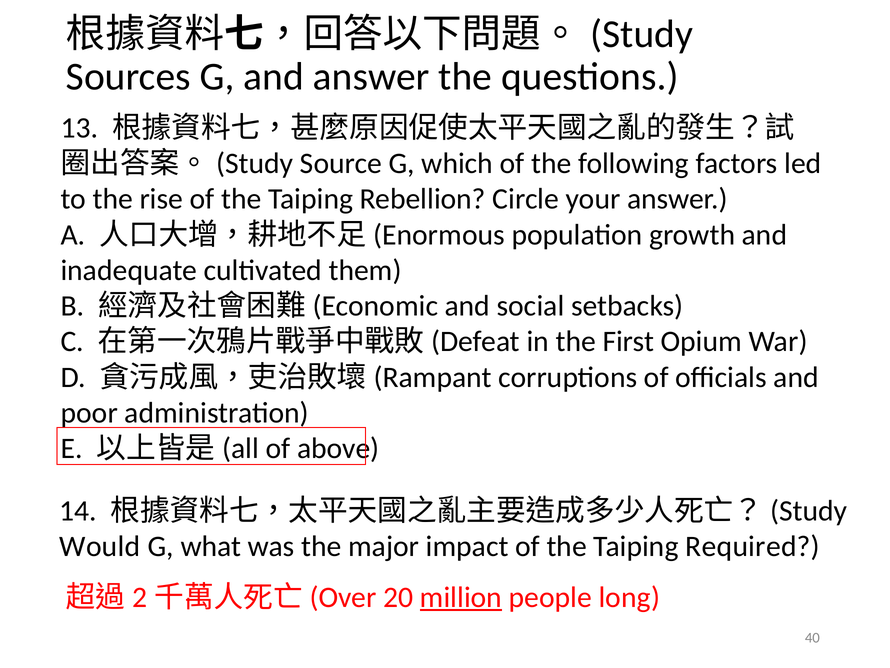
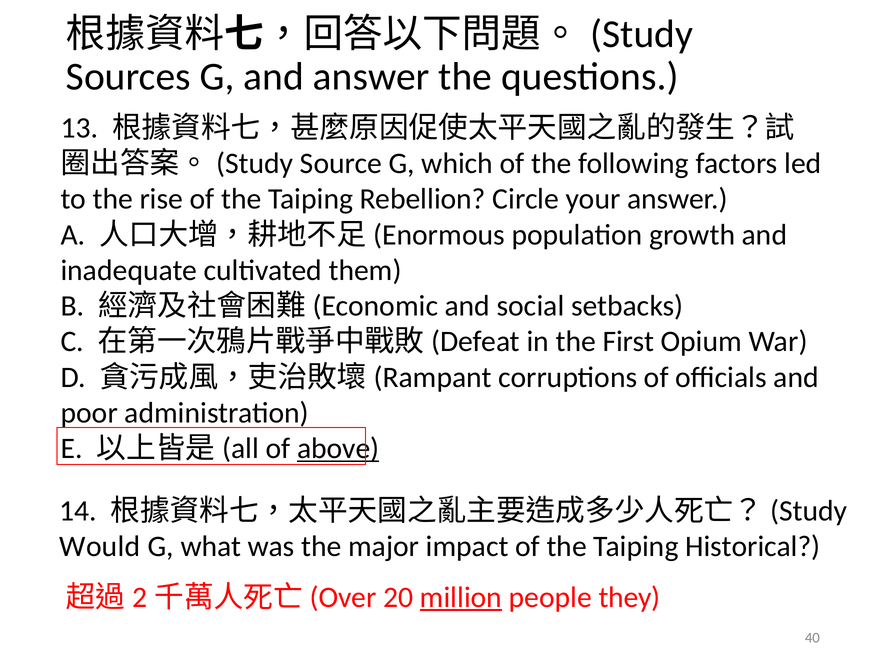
above underline: none -> present (338, 448)
Required: Required -> Historical (753, 546)
long: long -> they (629, 597)
